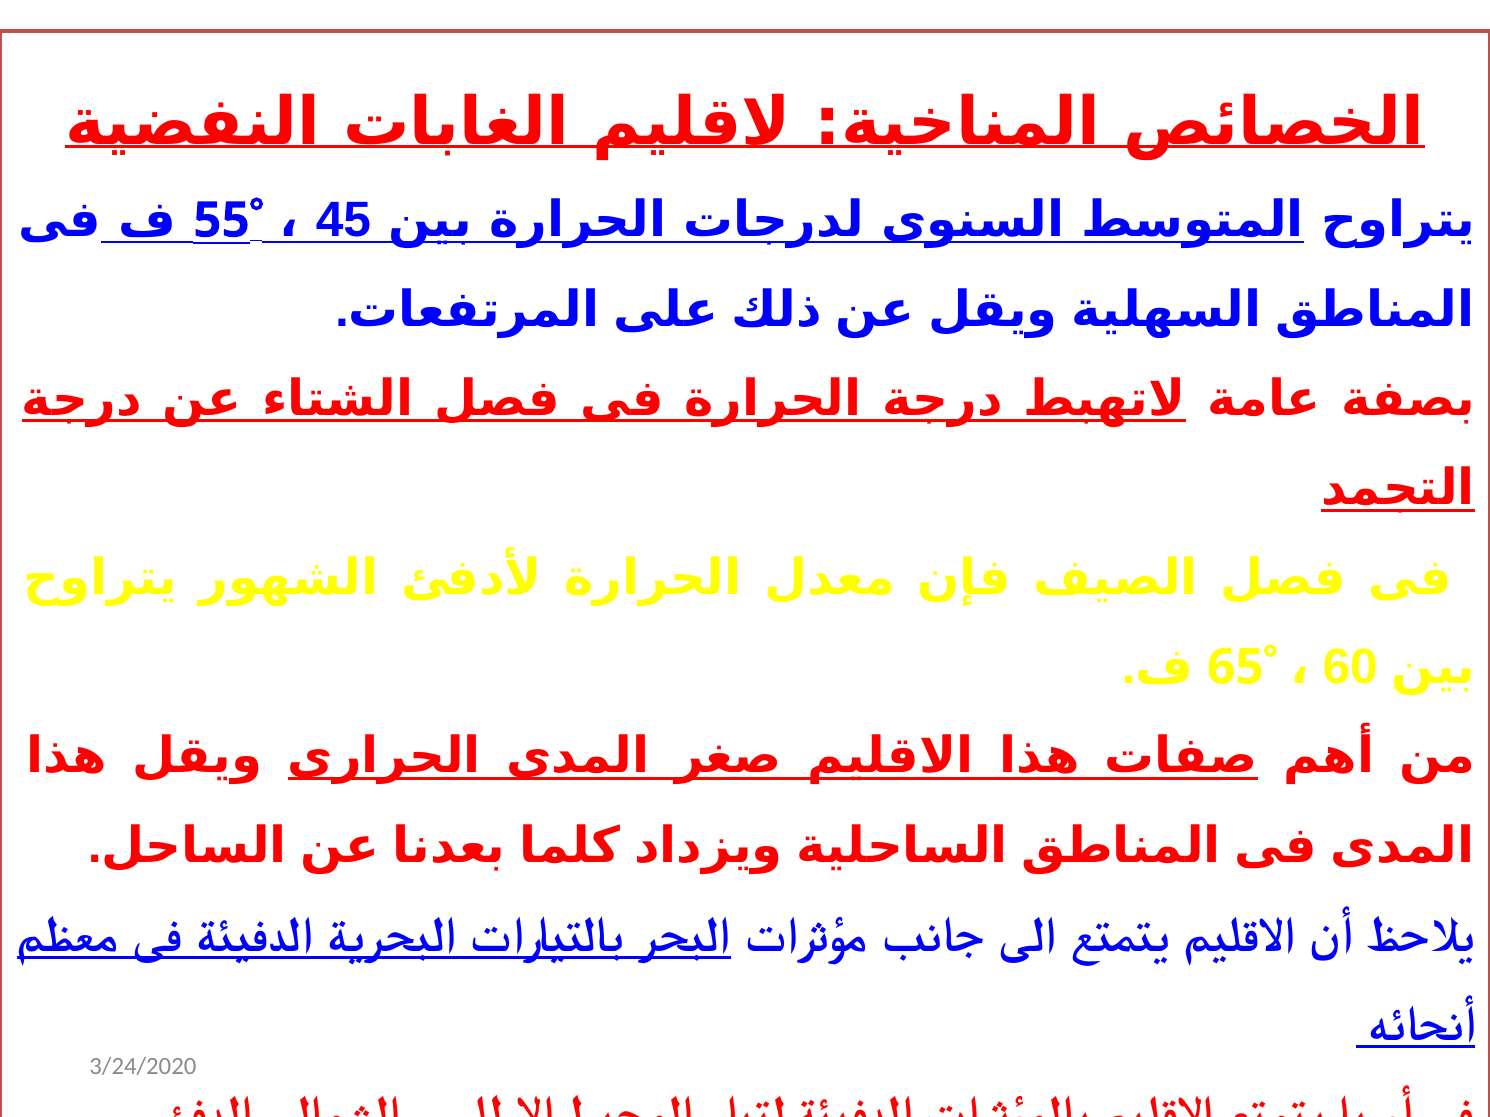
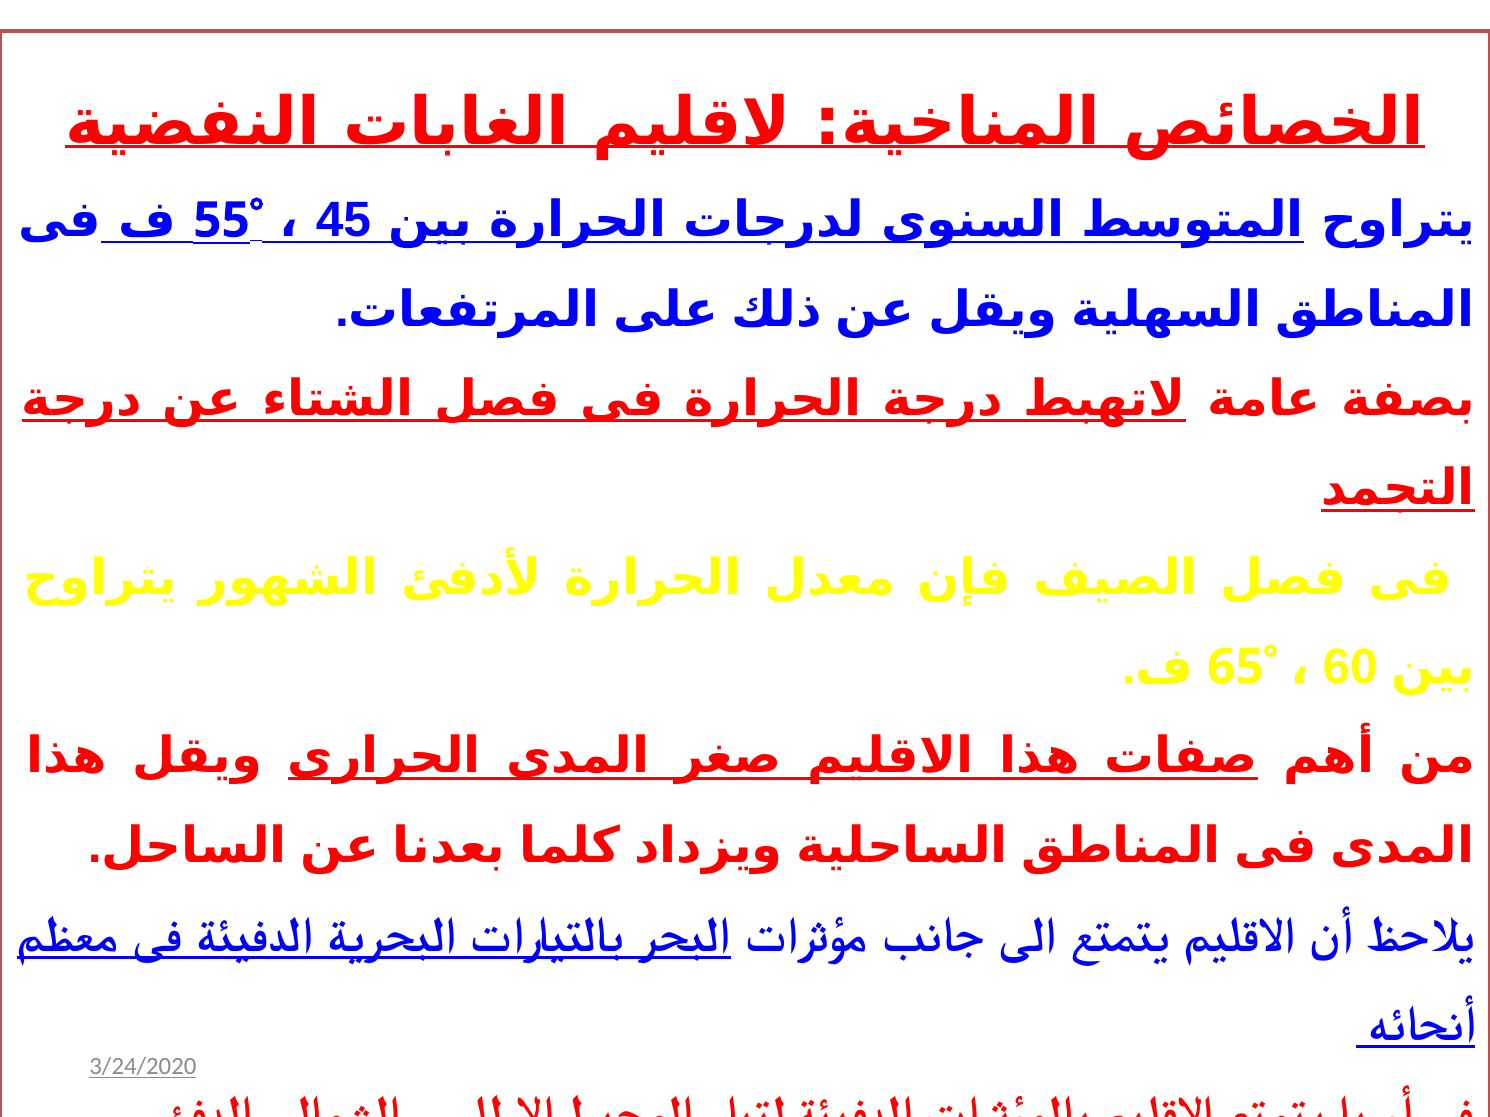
3/24/2020 underline: none -> present (143, 1067)
